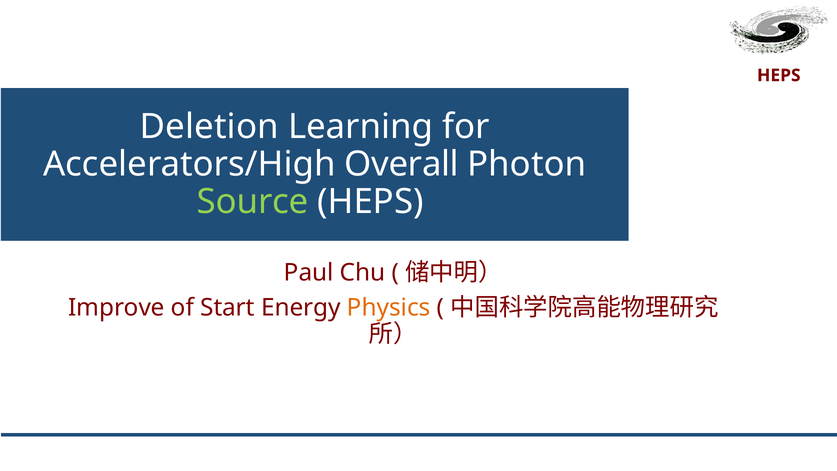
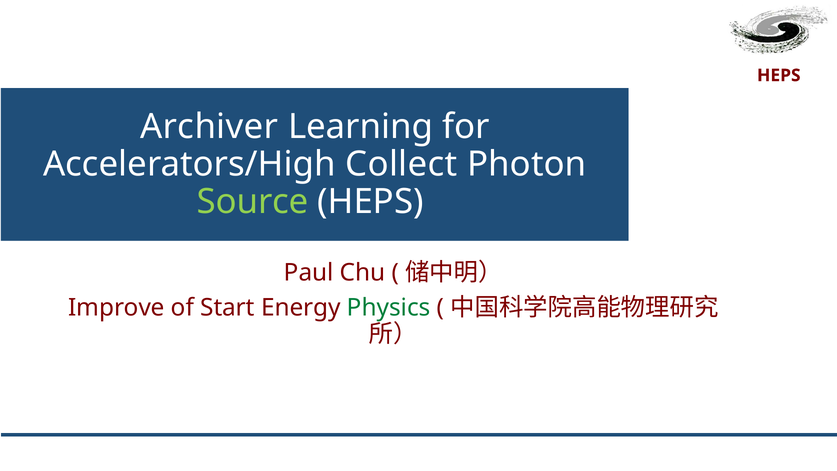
Deletion: Deletion -> Archiver (209, 126)
Overall: Overall -> Collect (401, 164)
Physics colour: orange -> green (389, 307)
